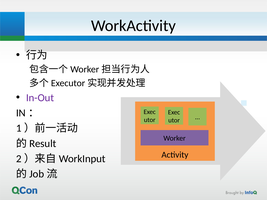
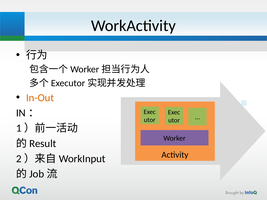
In-Out colour: purple -> orange (40, 98)
